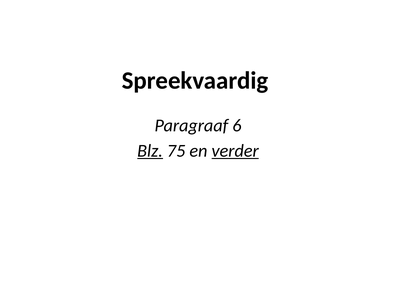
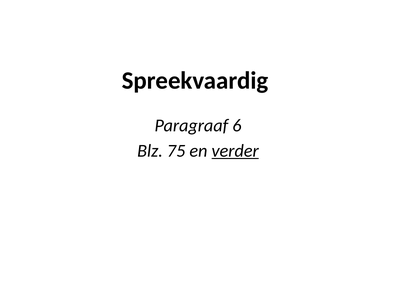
Blz underline: present -> none (150, 151)
